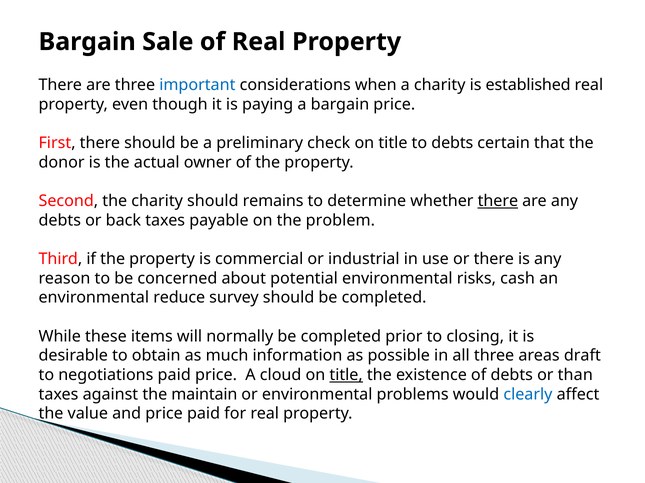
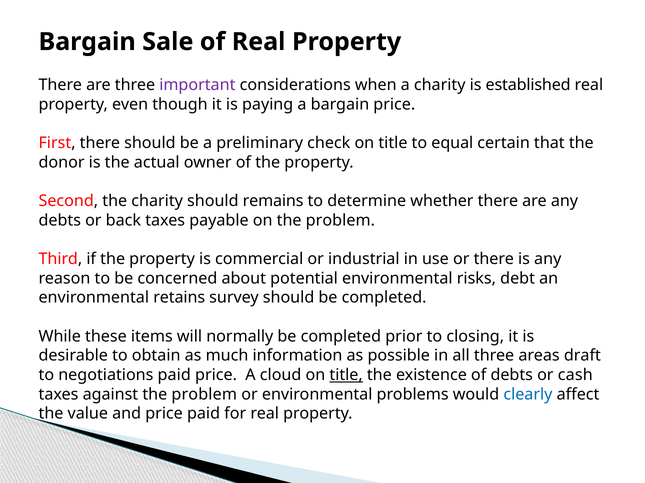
important colour: blue -> purple (197, 85)
to debts: debts -> equal (452, 143)
there underline: present -> none (498, 201)
cash: cash -> debt (518, 279)
reduce: reduce -> retains (179, 298)
than: than -> cash (575, 376)
against the maintain: maintain -> problem (204, 395)
